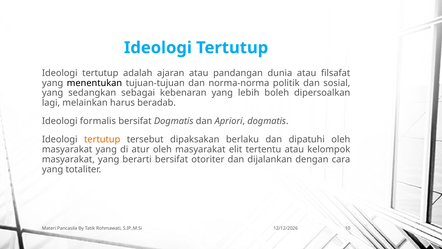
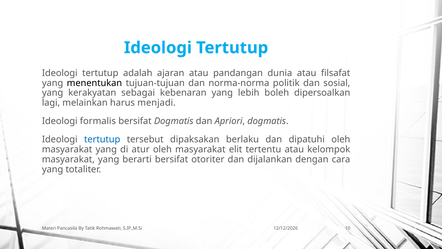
sedangkan: sedangkan -> kerakyatan (92, 93)
beradab: beradab -> menjadi (157, 103)
tertutup colour: orange -> blue (102, 139)
